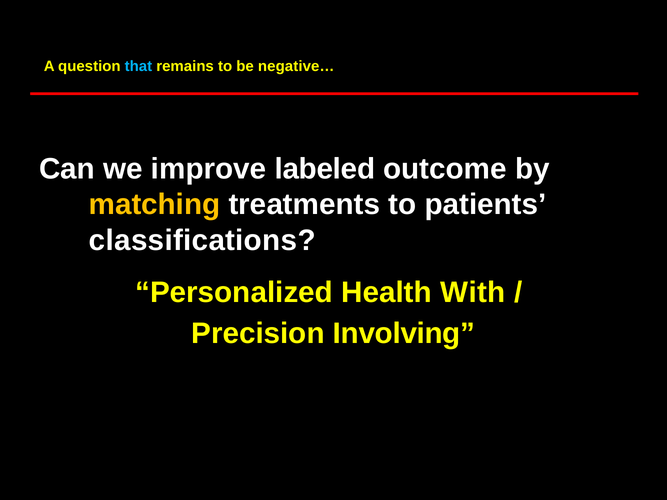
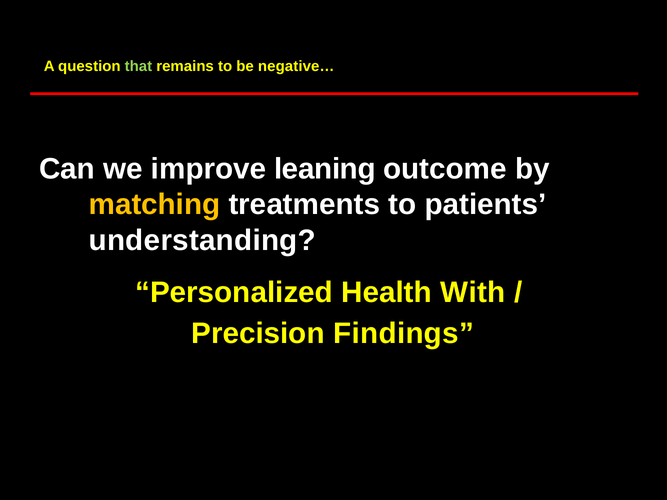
that colour: light blue -> light green (138, 66)
labeled: labeled -> leaning (325, 169)
classifications: classifications -> understanding (202, 240)
Involving: Involving -> Findings (404, 334)
